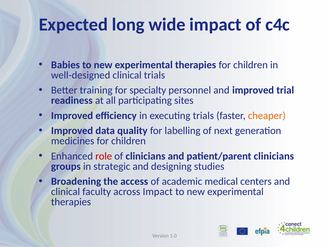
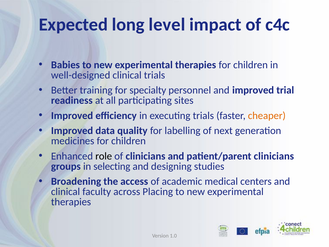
wide: wide -> level (167, 24)
role colour: red -> black (104, 156)
strategic: strategic -> selecting (112, 166)
across Impact: Impact -> Placing (158, 191)
